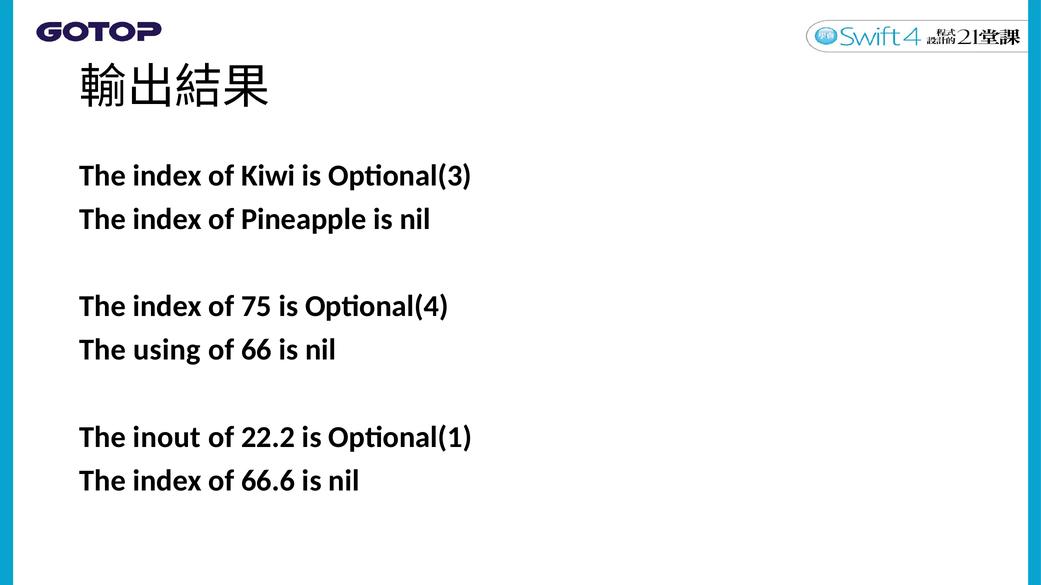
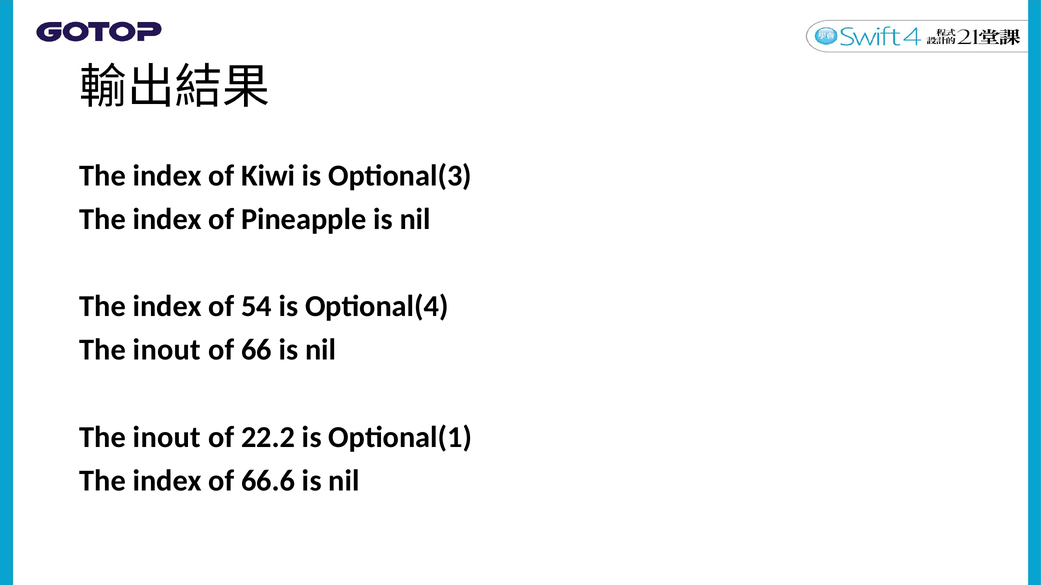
75: 75 -> 54 (256, 307)
using: using -> inout (167, 350)
